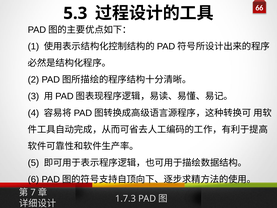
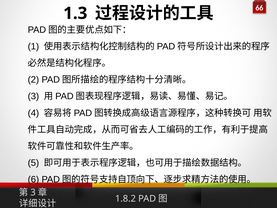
5.3: 5.3 -> 1.3 (75, 13)
7: 7 -> 3 (33, 192)
1.7.3: 1.7.3 -> 1.8.2 (125, 198)
